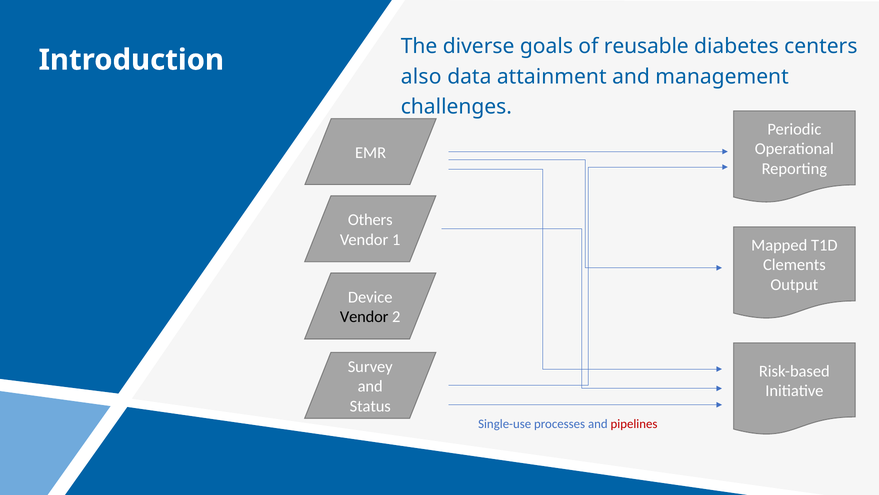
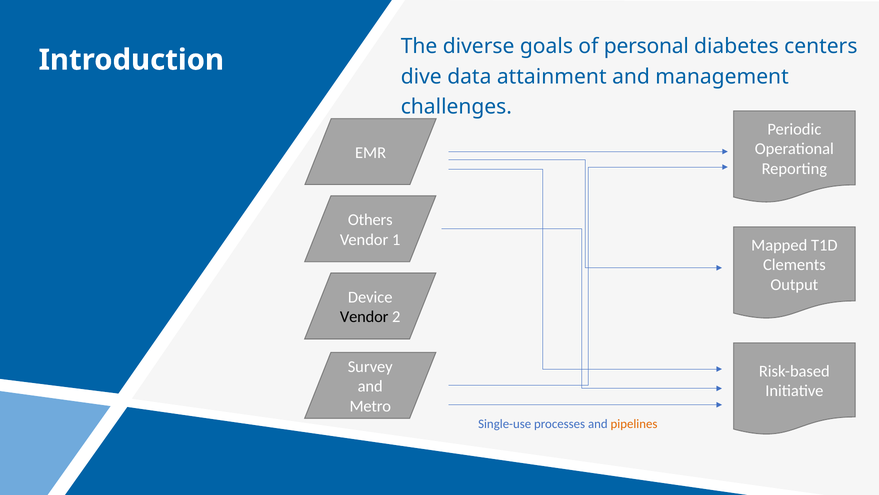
reusable: reusable -> personal (646, 46)
also: also -> dive (421, 77)
Status: Status -> Metro (370, 406)
pipelines colour: red -> orange (634, 423)
